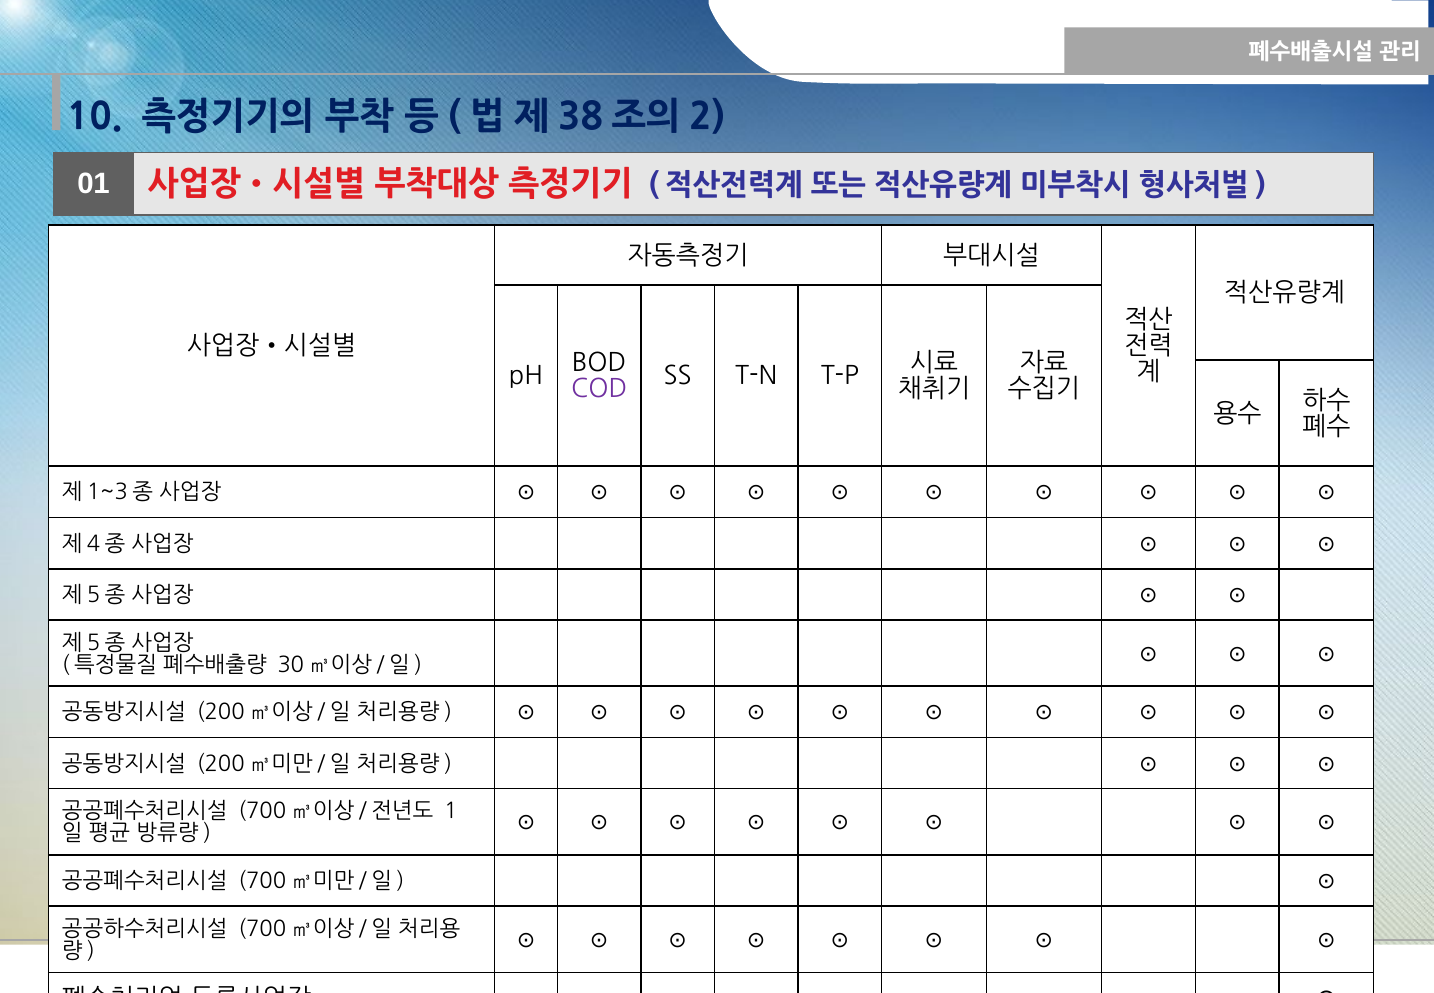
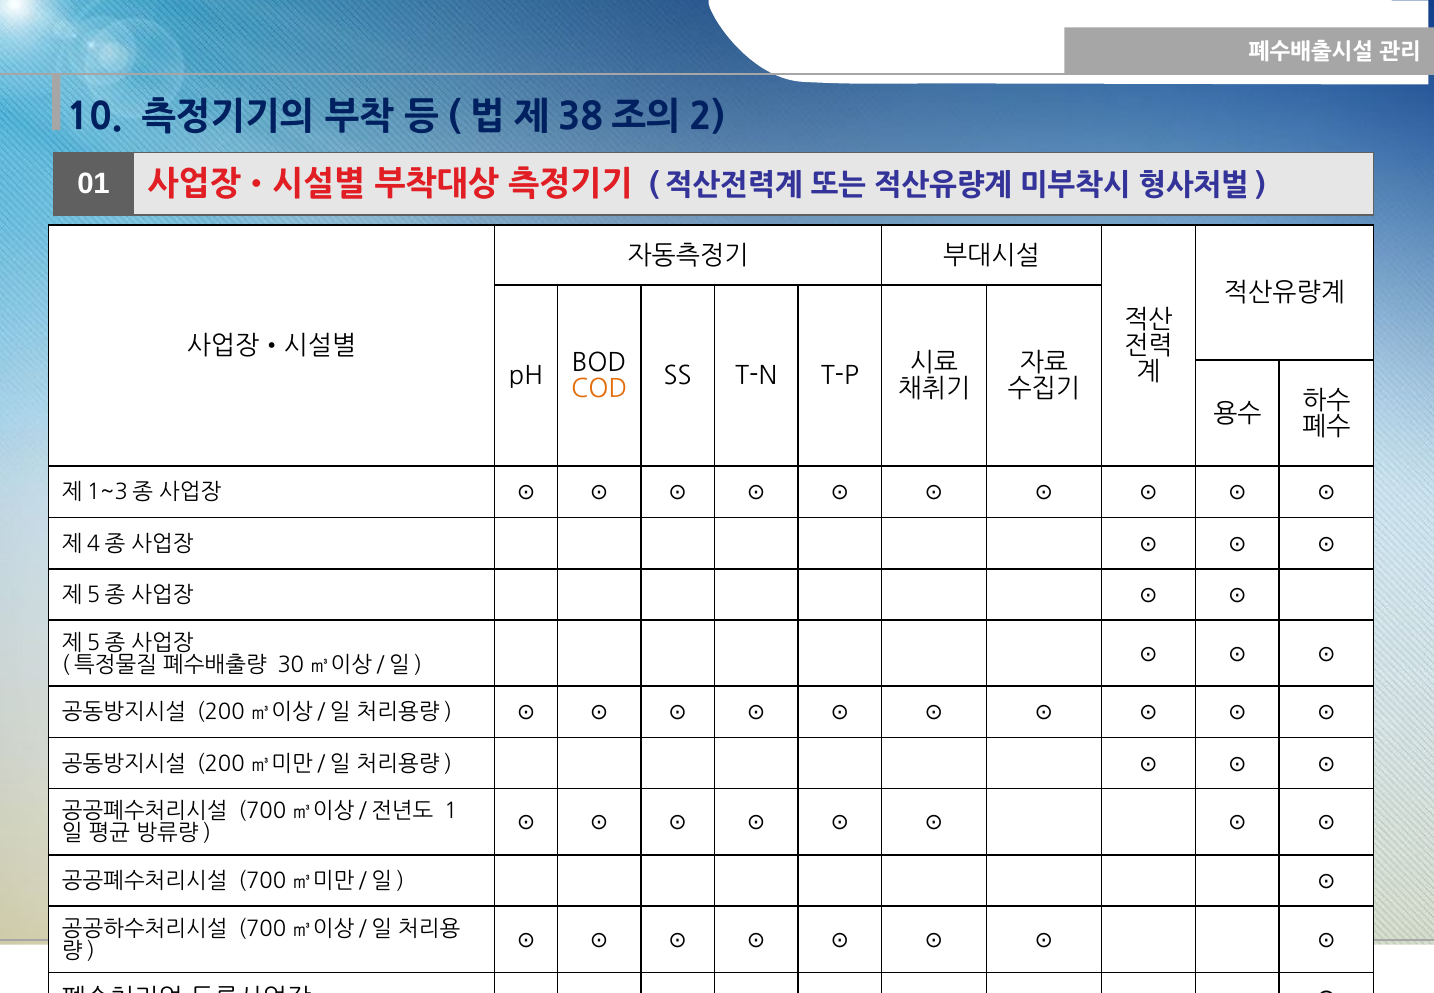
COD colour: purple -> orange (599, 389)
